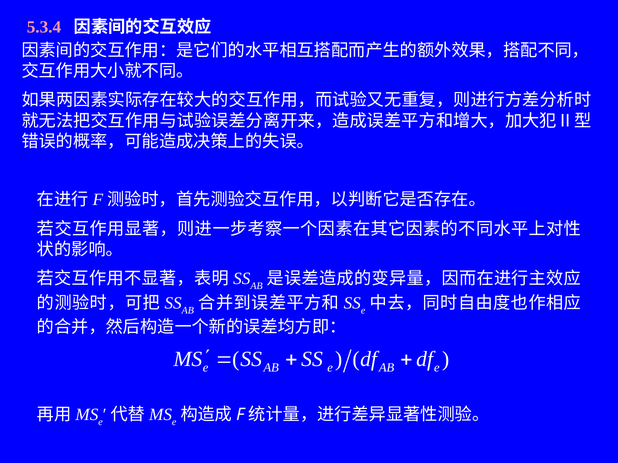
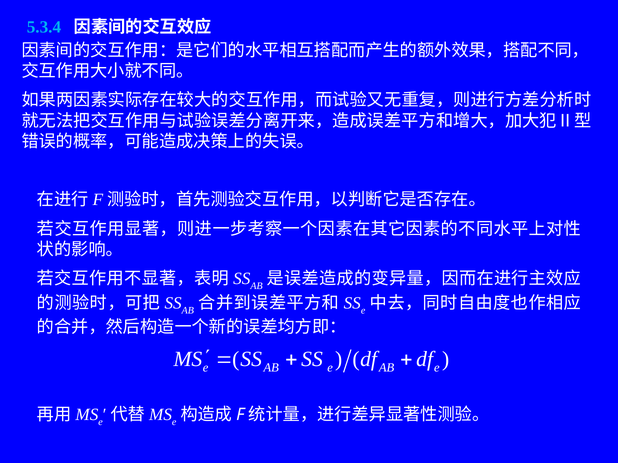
5.3.4 colour: pink -> light blue (44, 27)
